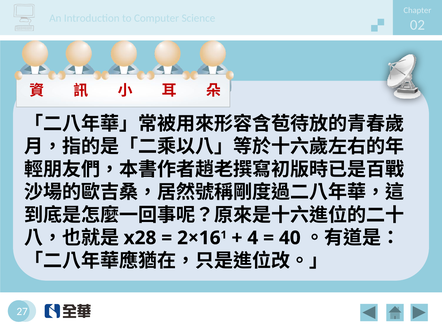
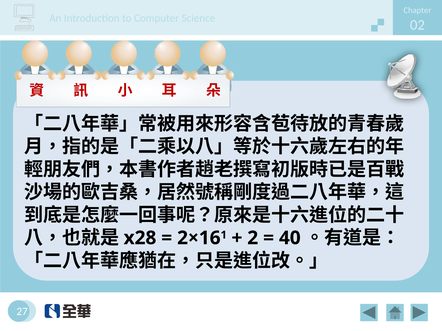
4: 4 -> 2 (253, 238)
